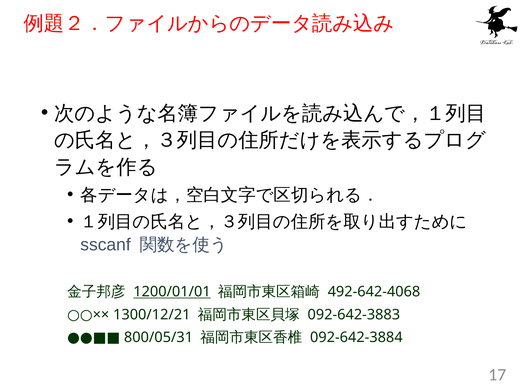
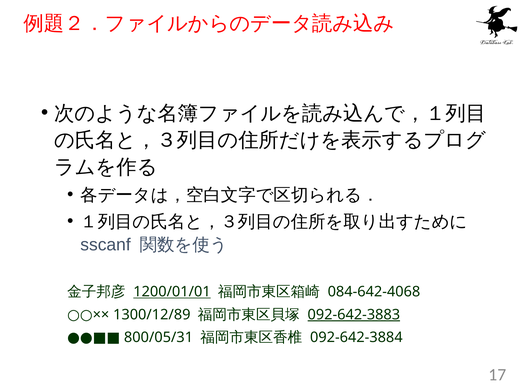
492-642-4068: 492-642-4068 -> 084-642-4068 (374, 292)
1300/12/21: 1300/12/21 -> 1300/12/89 (152, 315)
092-642-3883 underline: none -> present (354, 315)
